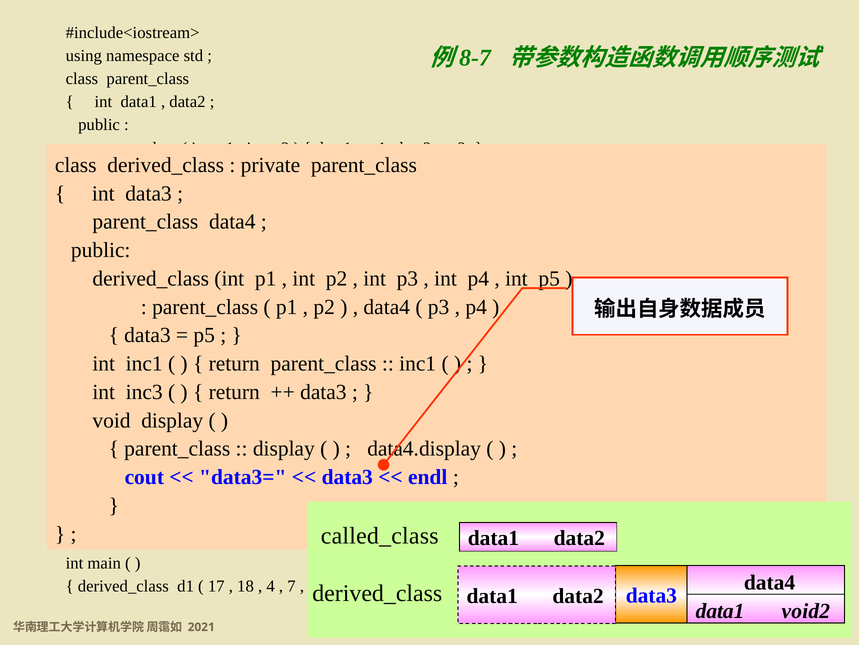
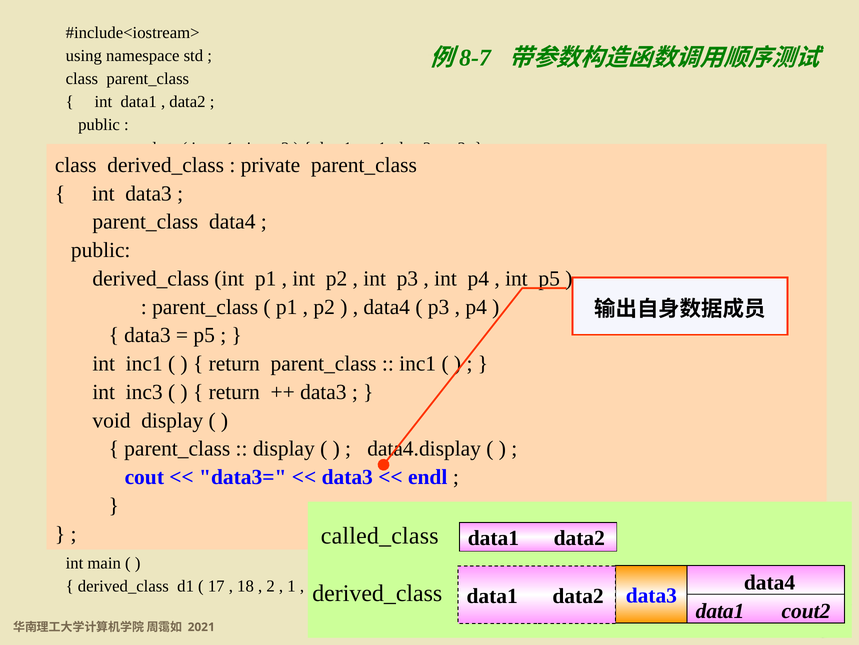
4: 4 -> 2 (271, 585)
7: 7 -> 1 (291, 585)
void2: void2 -> cout2 (806, 610)
